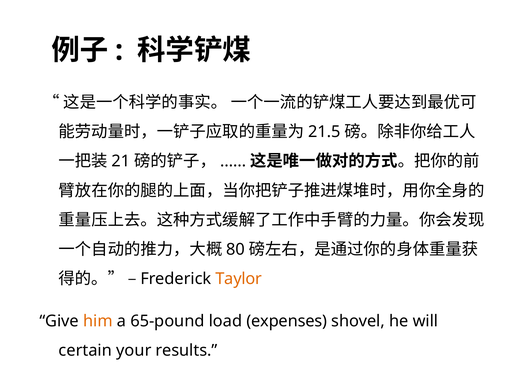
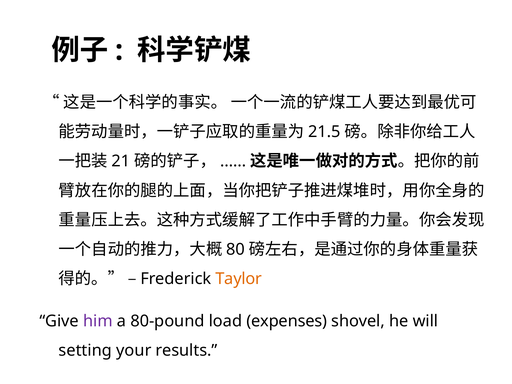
him colour: orange -> purple (98, 321)
65-pound: 65-pound -> 80-pound (167, 321)
certain: certain -> setting (85, 350)
